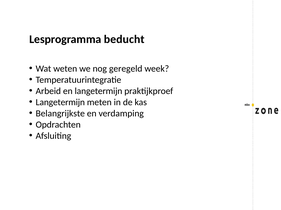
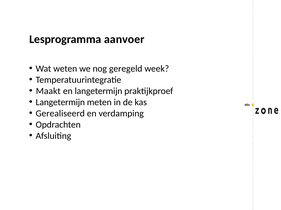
beducht: beducht -> aanvoer (124, 39)
Arbeid: Arbeid -> Maakt (48, 91)
Belangrijkste: Belangrijkste -> Gerealiseerd (60, 114)
